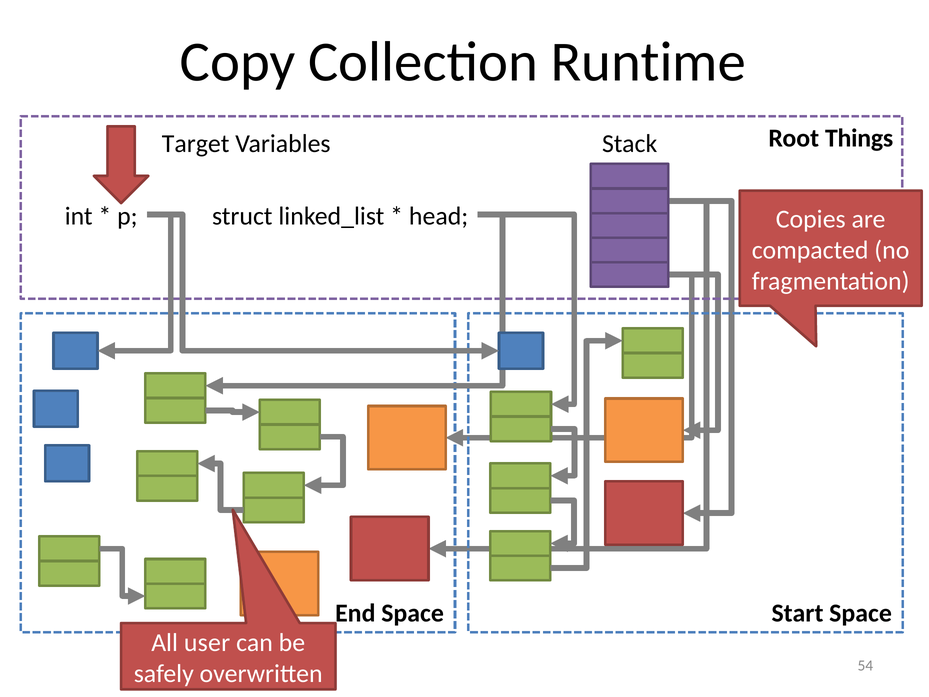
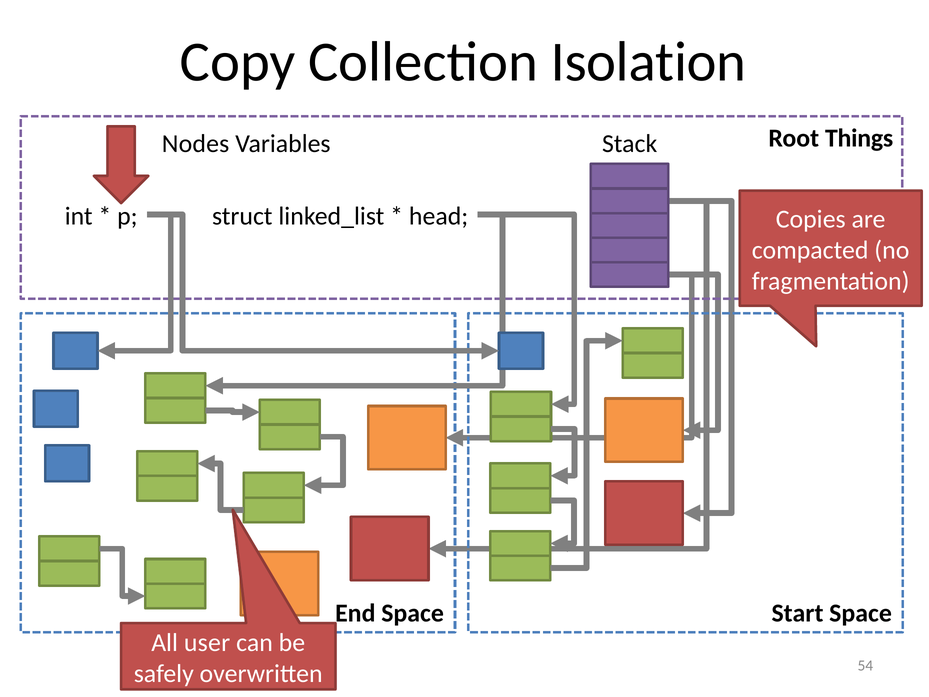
Runtime: Runtime -> Isolation (648, 62)
Target: Target -> Nodes (196, 144)
